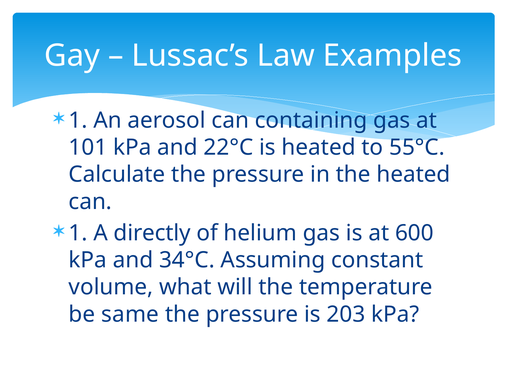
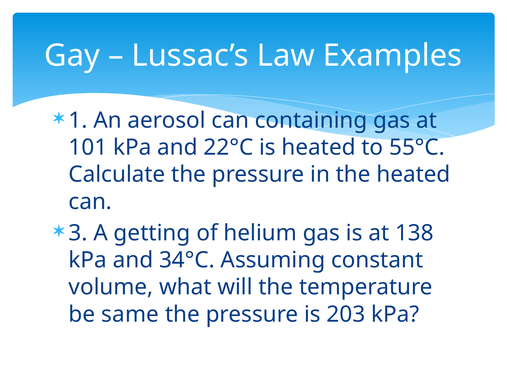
1: 1 -> 3 (78, 233)
directly: directly -> getting (152, 233)
600: 600 -> 138 (414, 233)
